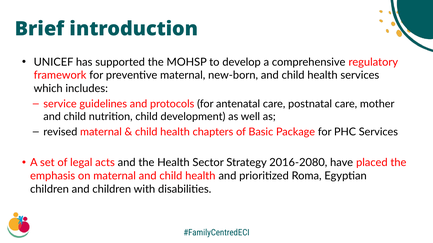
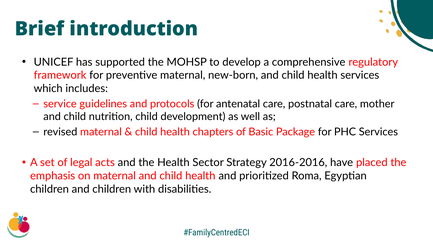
2016-2080: 2016-2080 -> 2016-2016 (298, 163)
